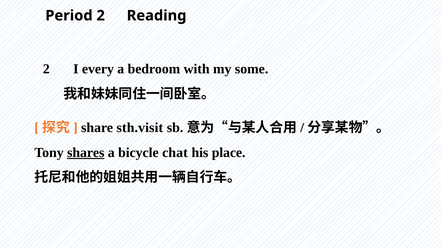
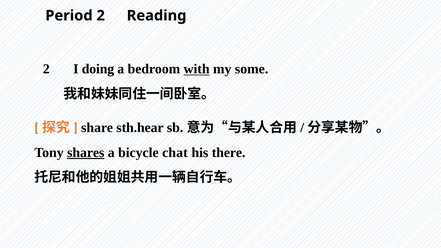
every: every -> doing (98, 69)
with underline: none -> present (197, 69)
sth.visit: sth.visit -> sth.hear (140, 128)
place: place -> there (229, 153)
